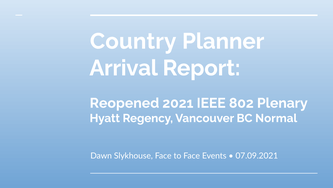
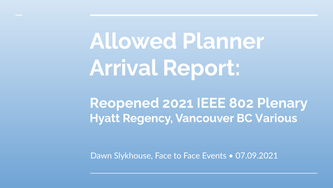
Country: Country -> Allowed (133, 41)
Normal: Normal -> Various (276, 118)
